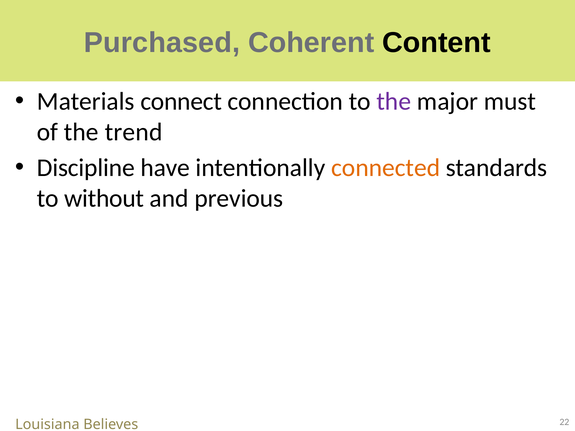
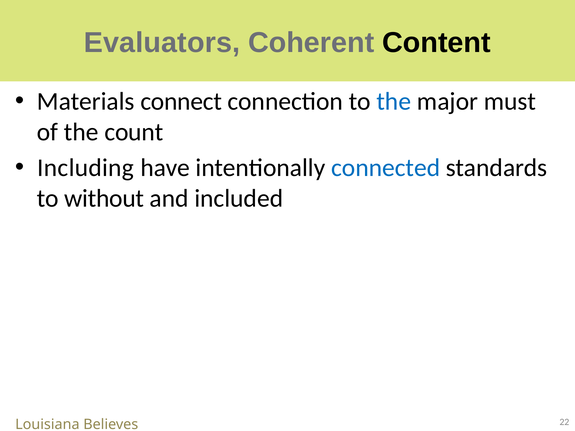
Purchased: Purchased -> Evaluators (162, 43)
the colour: purple -> blue (394, 101)
trend: trend -> count (134, 132)
Discipline: Discipline -> Including (86, 168)
connected colour: orange -> blue (386, 168)
previous: previous -> included (239, 199)
